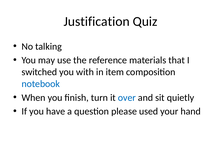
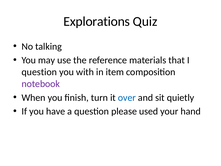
Justification: Justification -> Explorations (97, 21)
switched: switched -> question (39, 72)
notebook colour: blue -> purple (41, 84)
